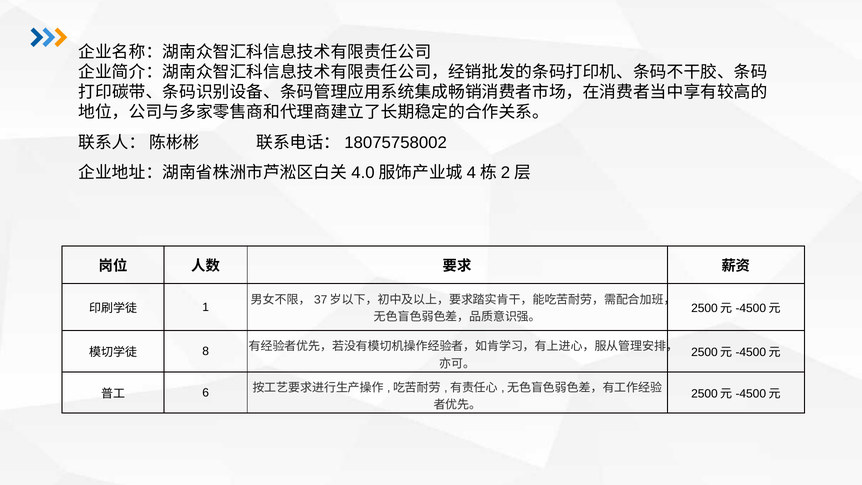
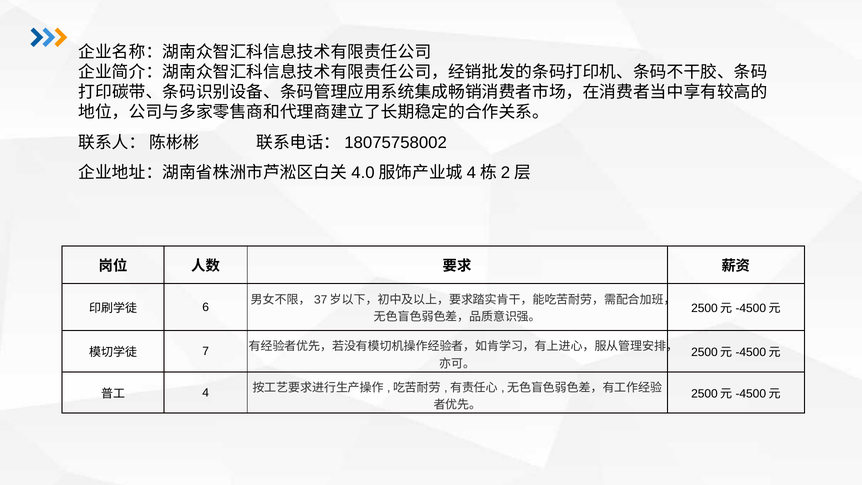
1: 1 -> 6 (206, 307)
8: 8 -> 7 (206, 351)
6: 6 -> 4 (206, 392)
